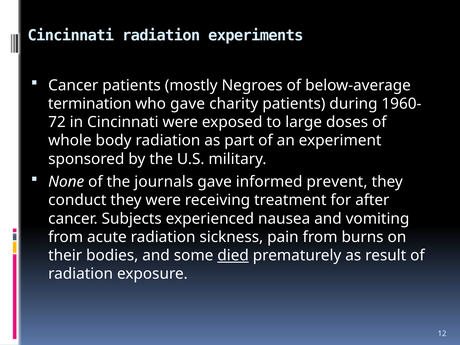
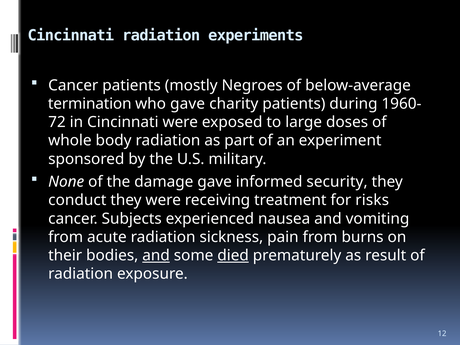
journals: journals -> damage (164, 182)
prevent: prevent -> security (337, 182)
after: after -> risks (372, 200)
and underline: none -> present (156, 255)
